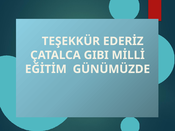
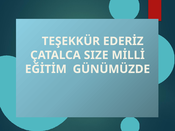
GIBI: GIBI -> SIZE (96, 55)
